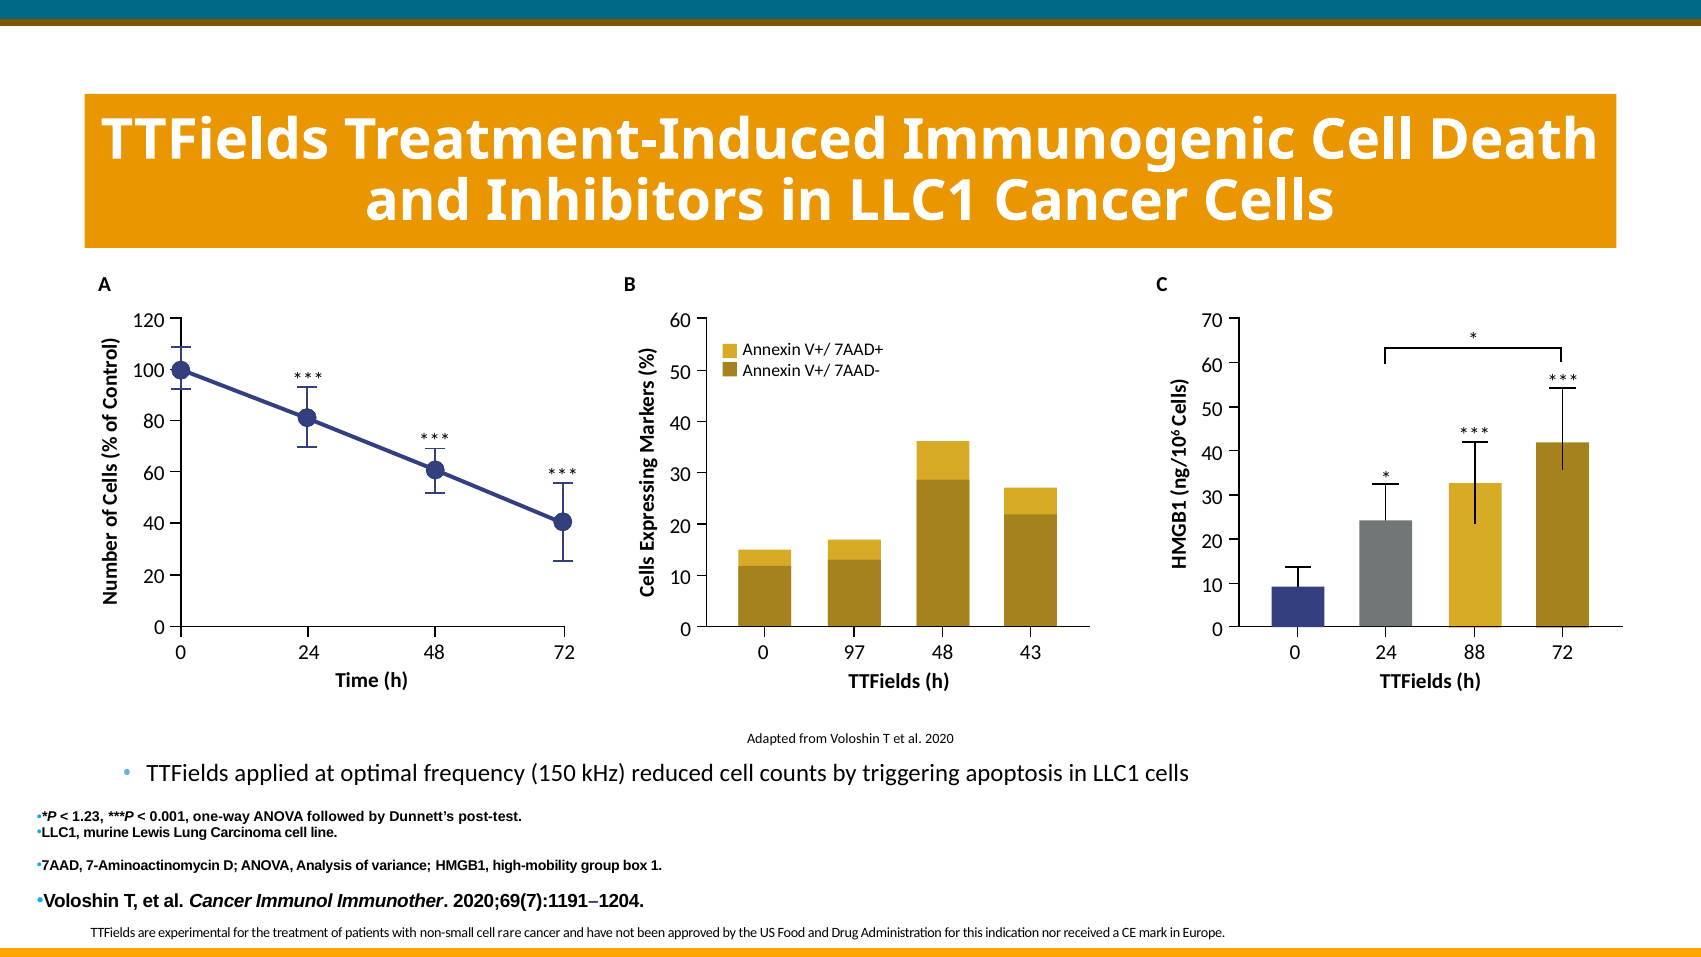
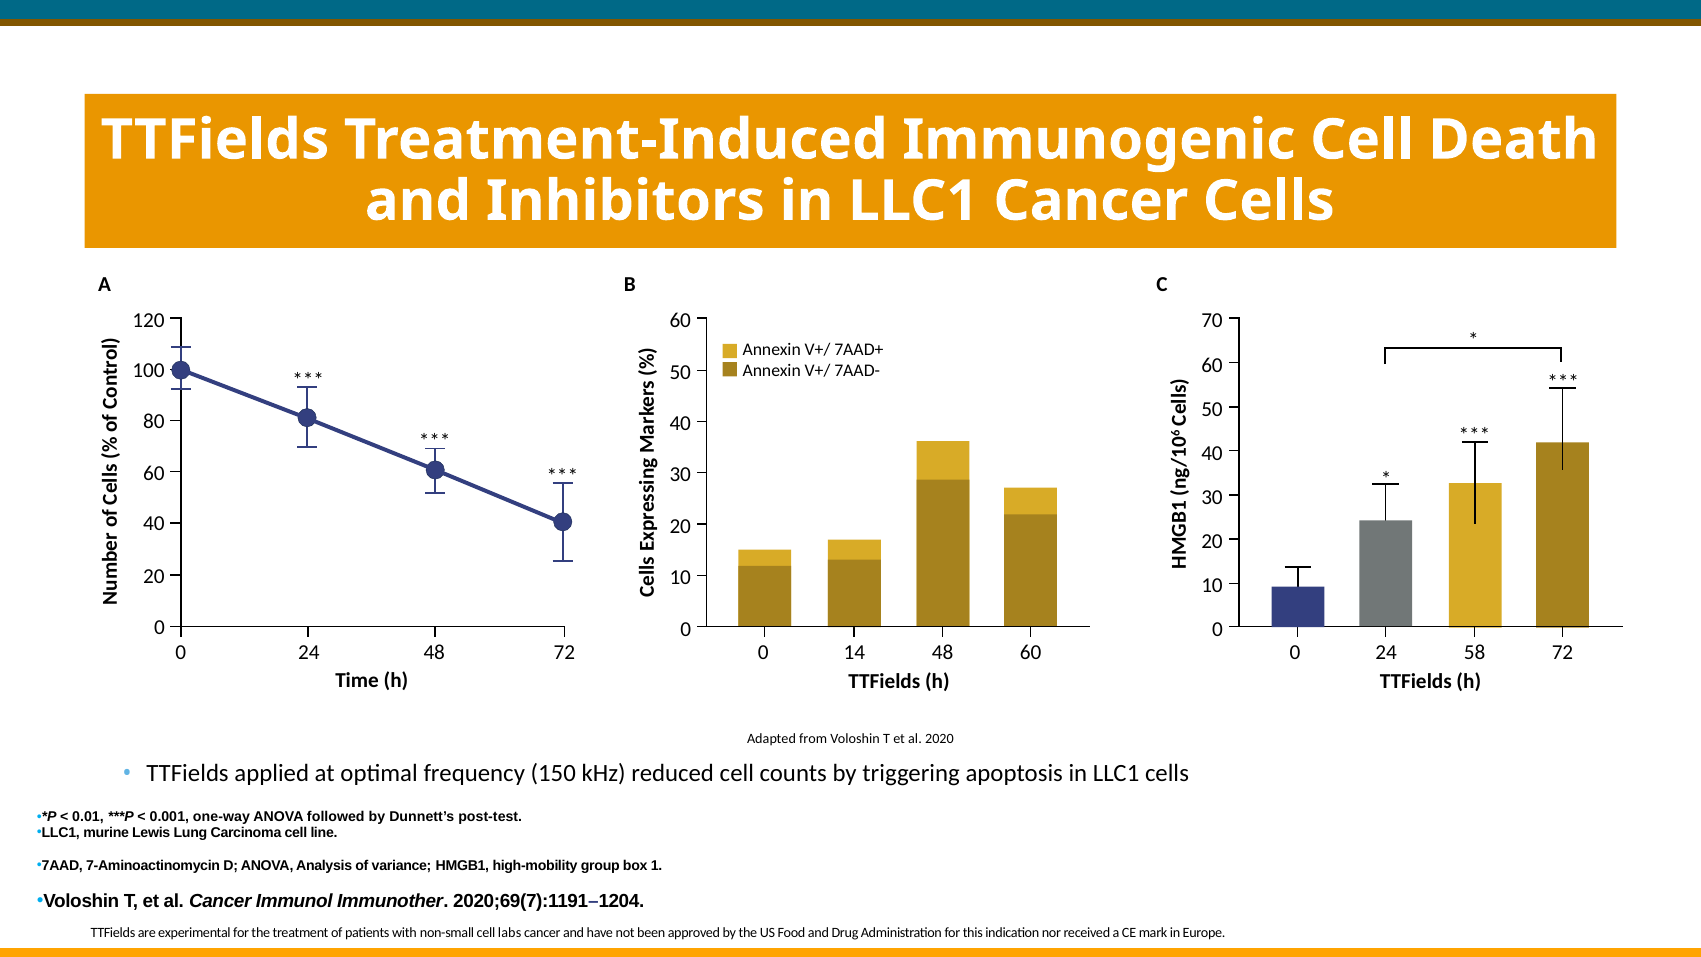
97: 97 -> 14 (854, 652)
48 43: 43 -> 60 (1031, 652)
88: 88 -> 58 (1475, 652)
1.23: 1.23 -> 0.01 (88, 817)
rare: rare -> labs (510, 933)
